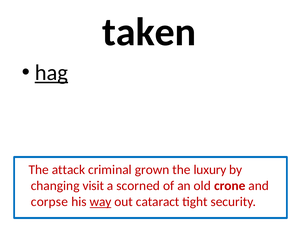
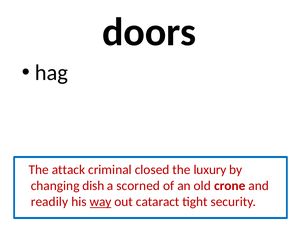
taken: taken -> doors (149, 32)
hag underline: present -> none (51, 73)
grown: grown -> closed (152, 170)
visit: visit -> dish (93, 186)
corpse: corpse -> readily (49, 202)
